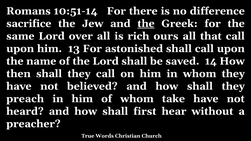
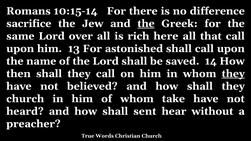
10:51-14: 10:51-14 -> 10:15-14 (76, 11)
ours: ours -> here (166, 36)
they underline: none -> present (233, 74)
preach: preach -> church (25, 99)
first: first -> sent (145, 111)
